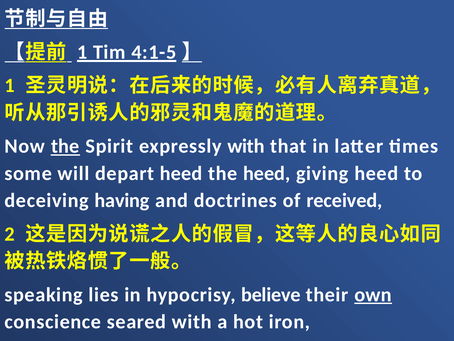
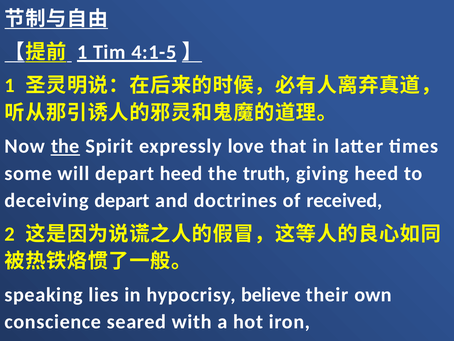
expressly with: with -> love (246, 146)
the heed: heed -> truth (267, 173)
deceiving having: having -> depart (122, 200)
own underline: present -> none (373, 294)
